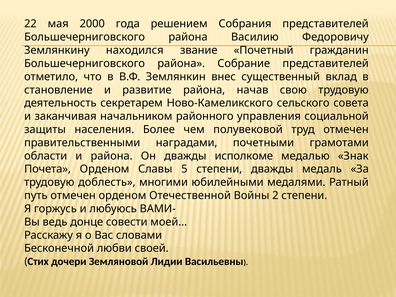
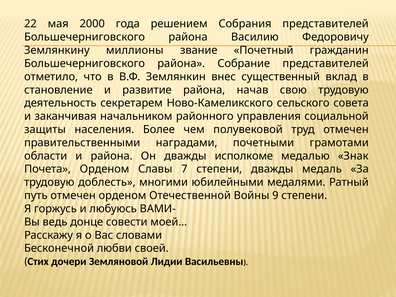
находился: находился -> миллионы (135, 50)
5: 5 -> 7 (184, 169)
2: 2 -> 9 (275, 196)
